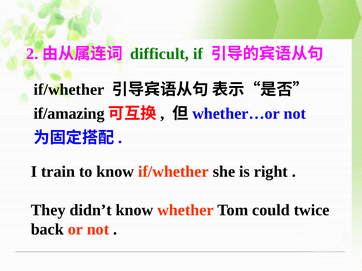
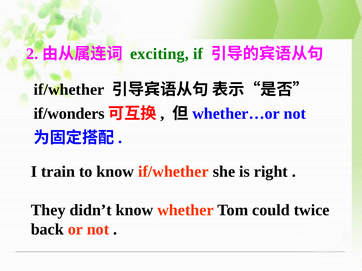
difficult: difficult -> exciting (160, 54)
if/amazing: if/amazing -> if/wonders (69, 114)
